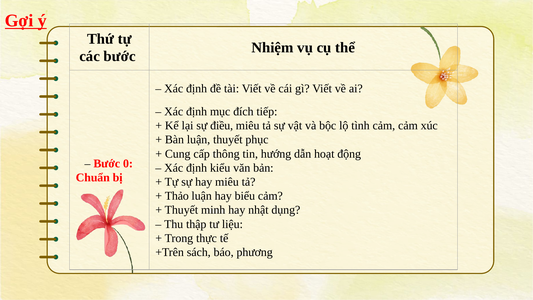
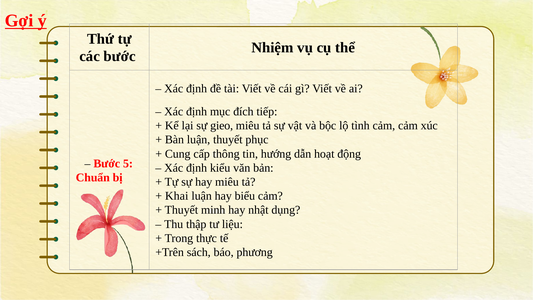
điều: điều -> gieo (222, 126)
0: 0 -> 5 (128, 163)
Thảo: Thảo -> Khai (177, 196)
